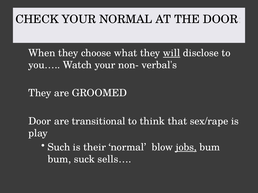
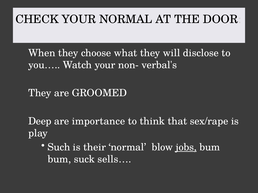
will underline: present -> none (172, 53)
Door: Door -> Deep (40, 121)
transitional: transitional -> importance (98, 121)
